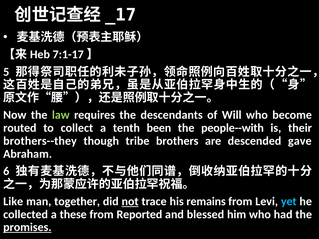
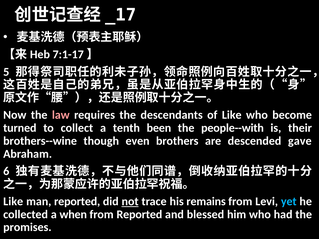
law colour: light green -> pink (61, 115)
of Will: Will -> Like (232, 115)
routed: routed -> turned (20, 128)
brothers--they: brothers--they -> brothers--wine (40, 141)
tribe: tribe -> even (138, 141)
man together: together -> reported (77, 202)
these: these -> when (73, 215)
promises underline: present -> none (27, 228)
